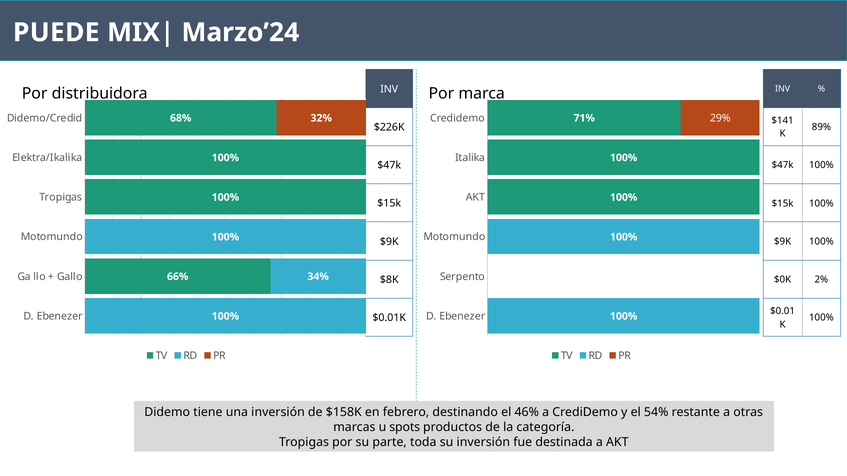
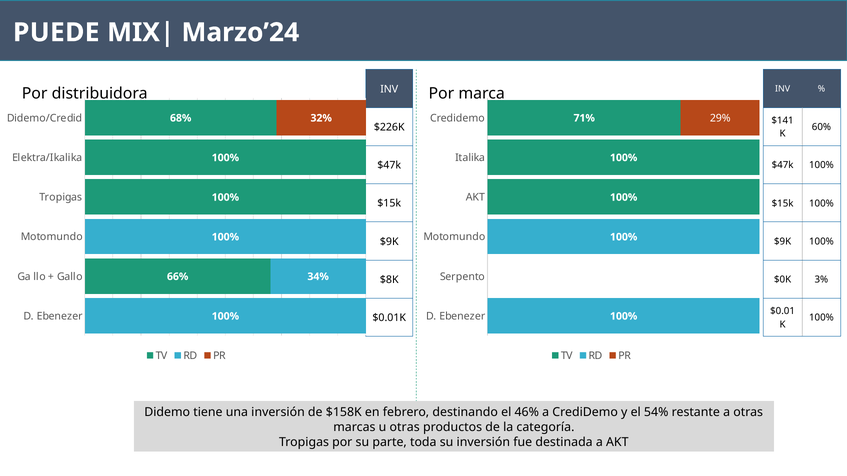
89%: 89% -> 60% (821, 127)
2%: 2% -> 3% (821, 280)
u spots: spots -> otras (405, 428)
